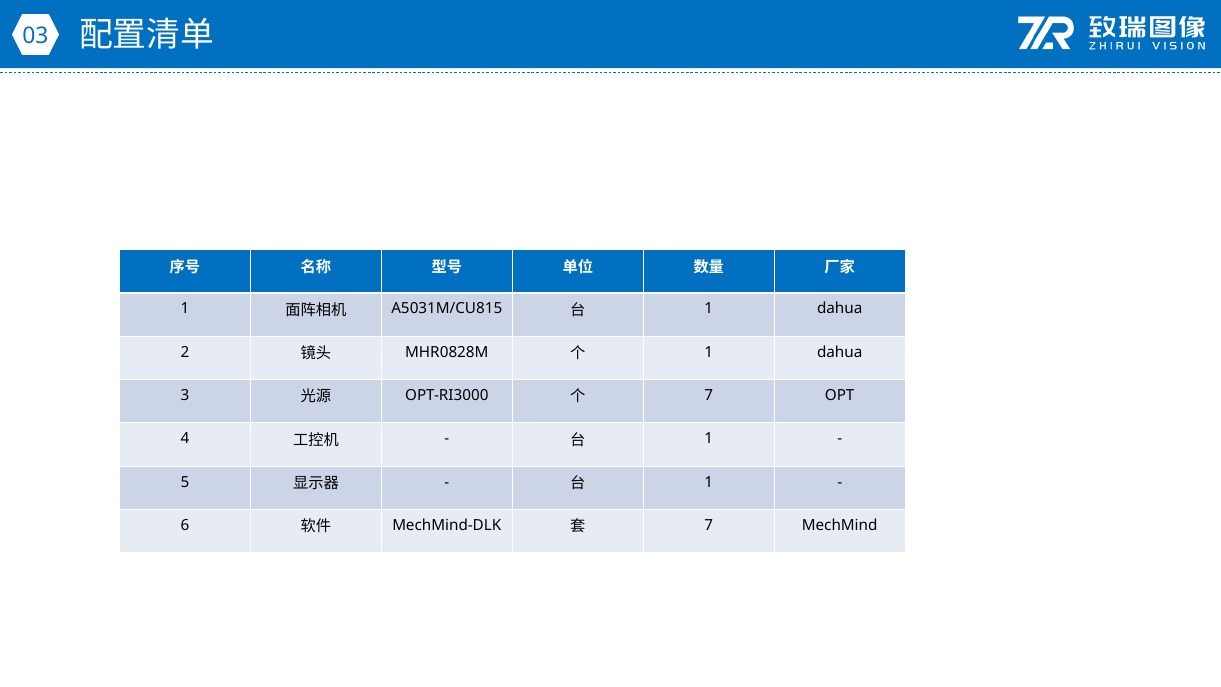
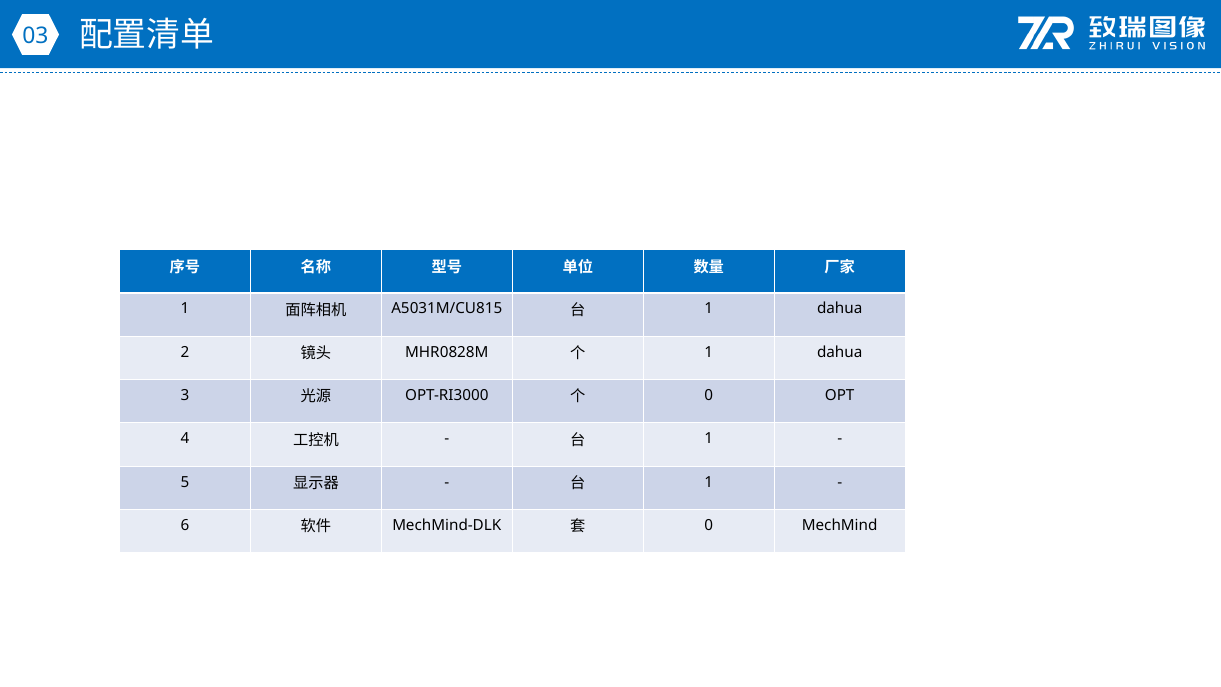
7: 7 -> 0 (709, 395)
7: 7 -> 0 (709, 525)
